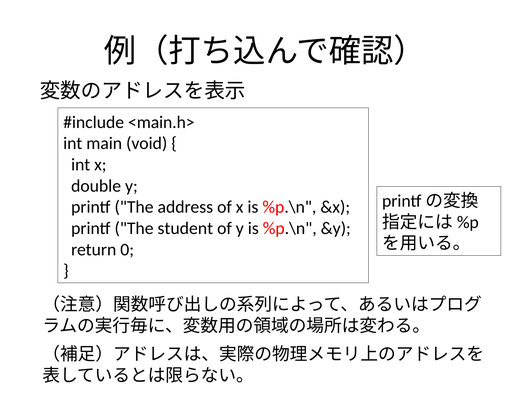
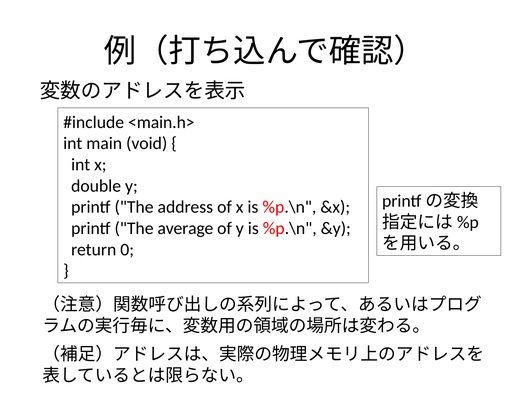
student: student -> average (185, 228)
